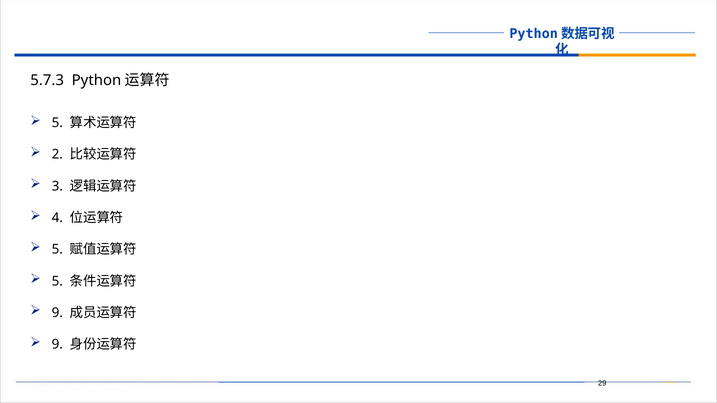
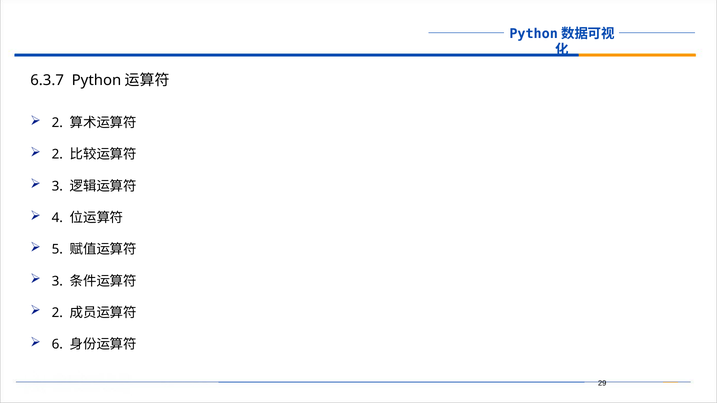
5.7.3: 5.7.3 -> 6.3.7 (47, 81)
5: 5 -> 2 (57, 123)
5: 5 -> 3 (57, 281)
9: 9 -> 2 (57, 313)
9: 9 -> 6 (57, 345)
